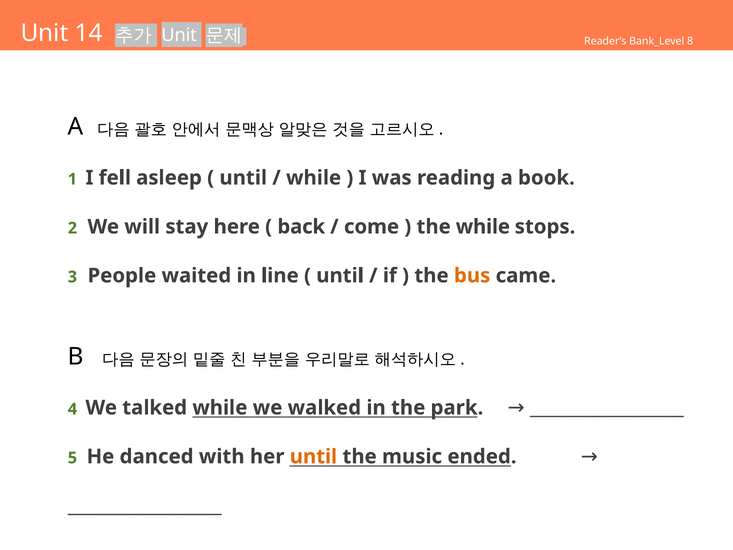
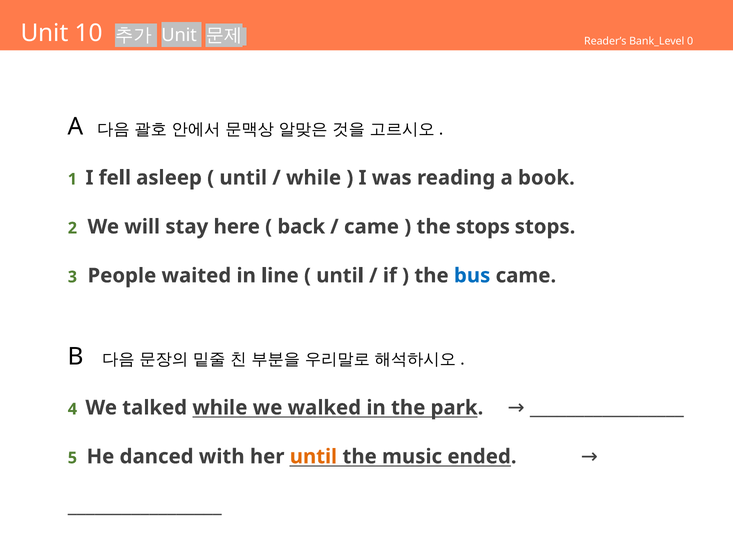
14: 14 -> 10 (89, 33)
8: 8 -> 0 (690, 41)
come: come -> came (371, 227)
the while: while -> stops (483, 227)
bus colour: orange -> blue (472, 276)
